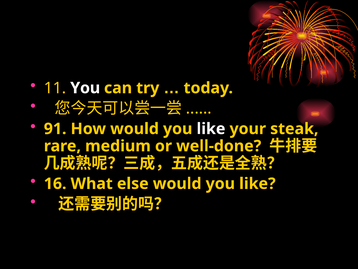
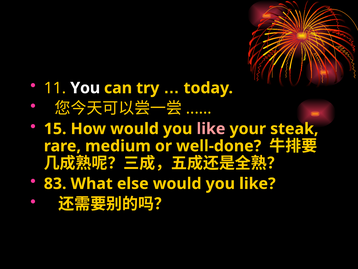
91: 91 -> 15 (55, 129)
like colour: white -> pink (211, 129)
16: 16 -> 83 (55, 183)
